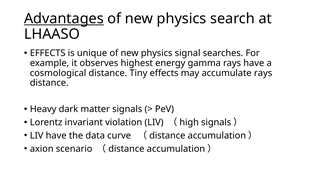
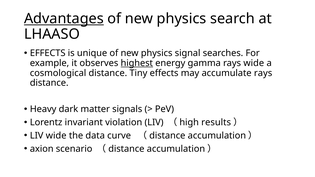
highest underline: none -> present (137, 63)
rays have: have -> wide (254, 63)
signals: signals -> results (216, 123)
LIV have: have -> wide (56, 136)
